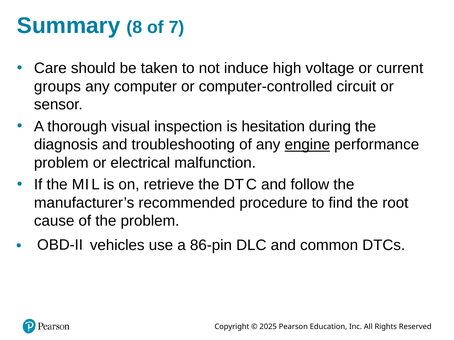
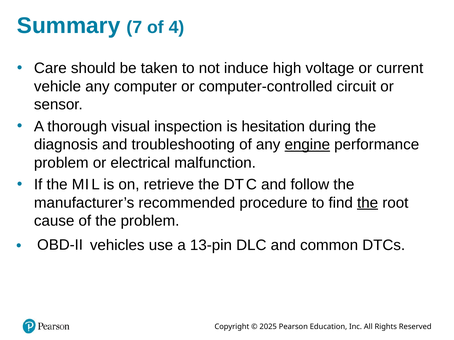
8: 8 -> 7 (134, 27)
7: 7 -> 4 (177, 27)
groups: groups -> vehicle (58, 87)
the underline: none -> present (368, 203)
86-pin: 86-pin -> 13-pin (211, 246)
